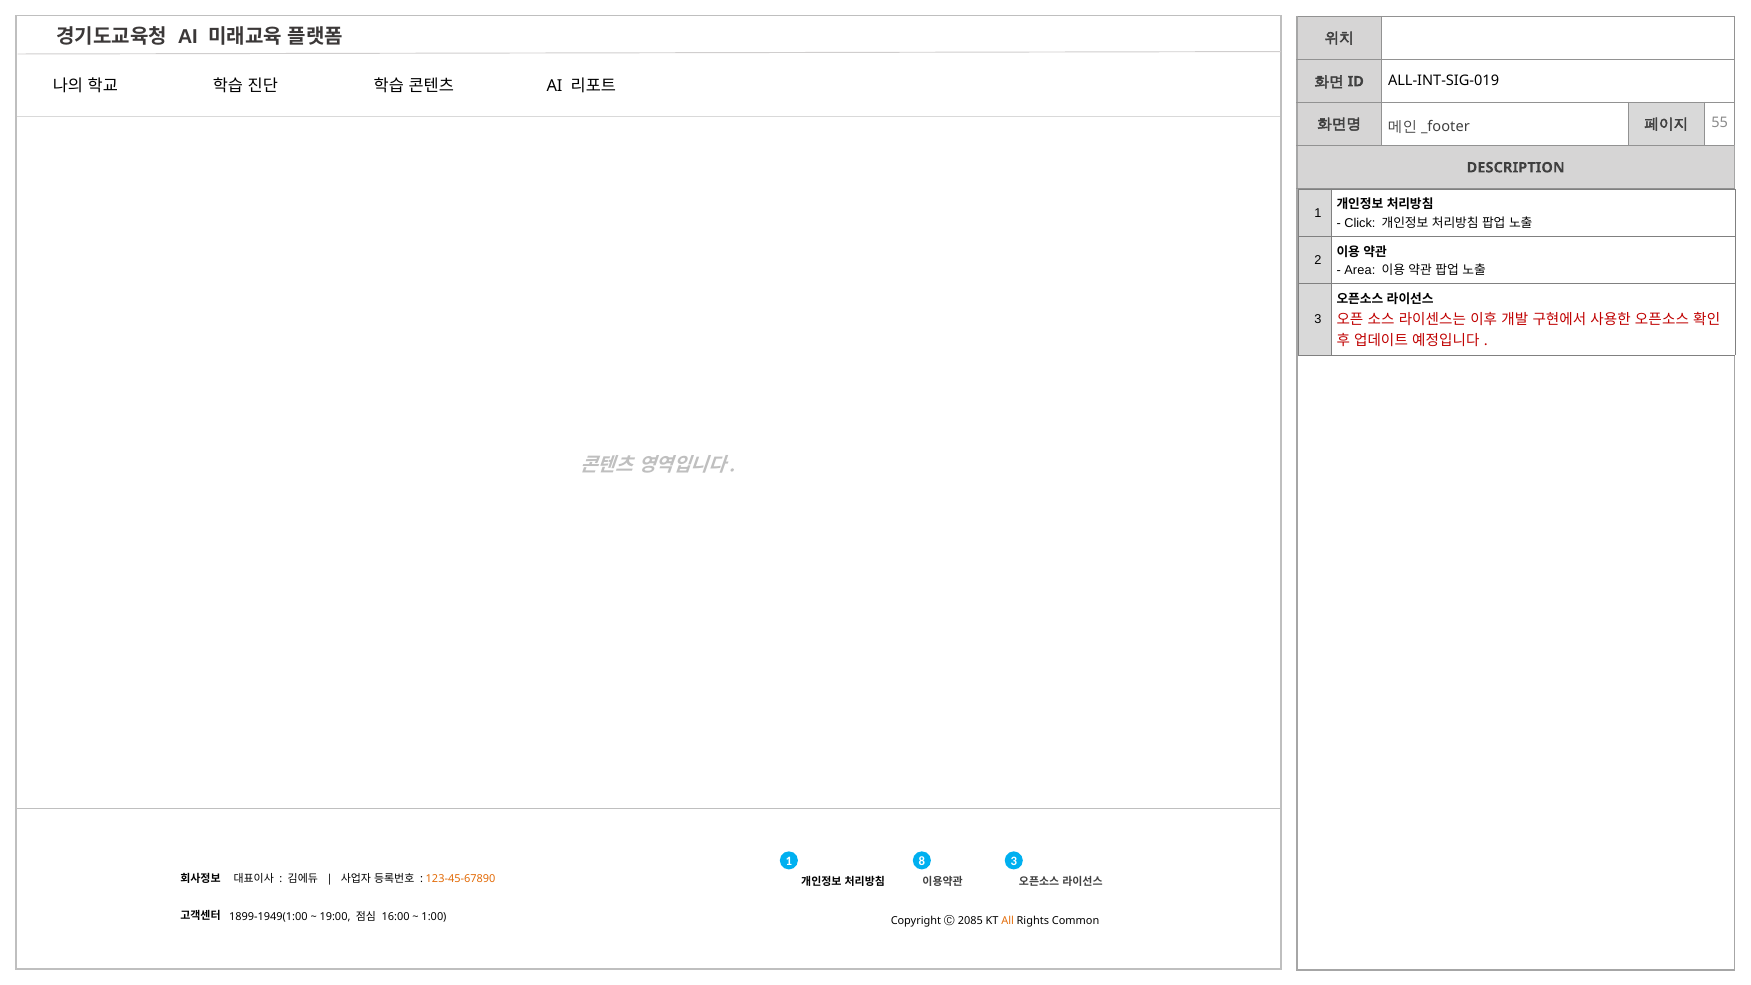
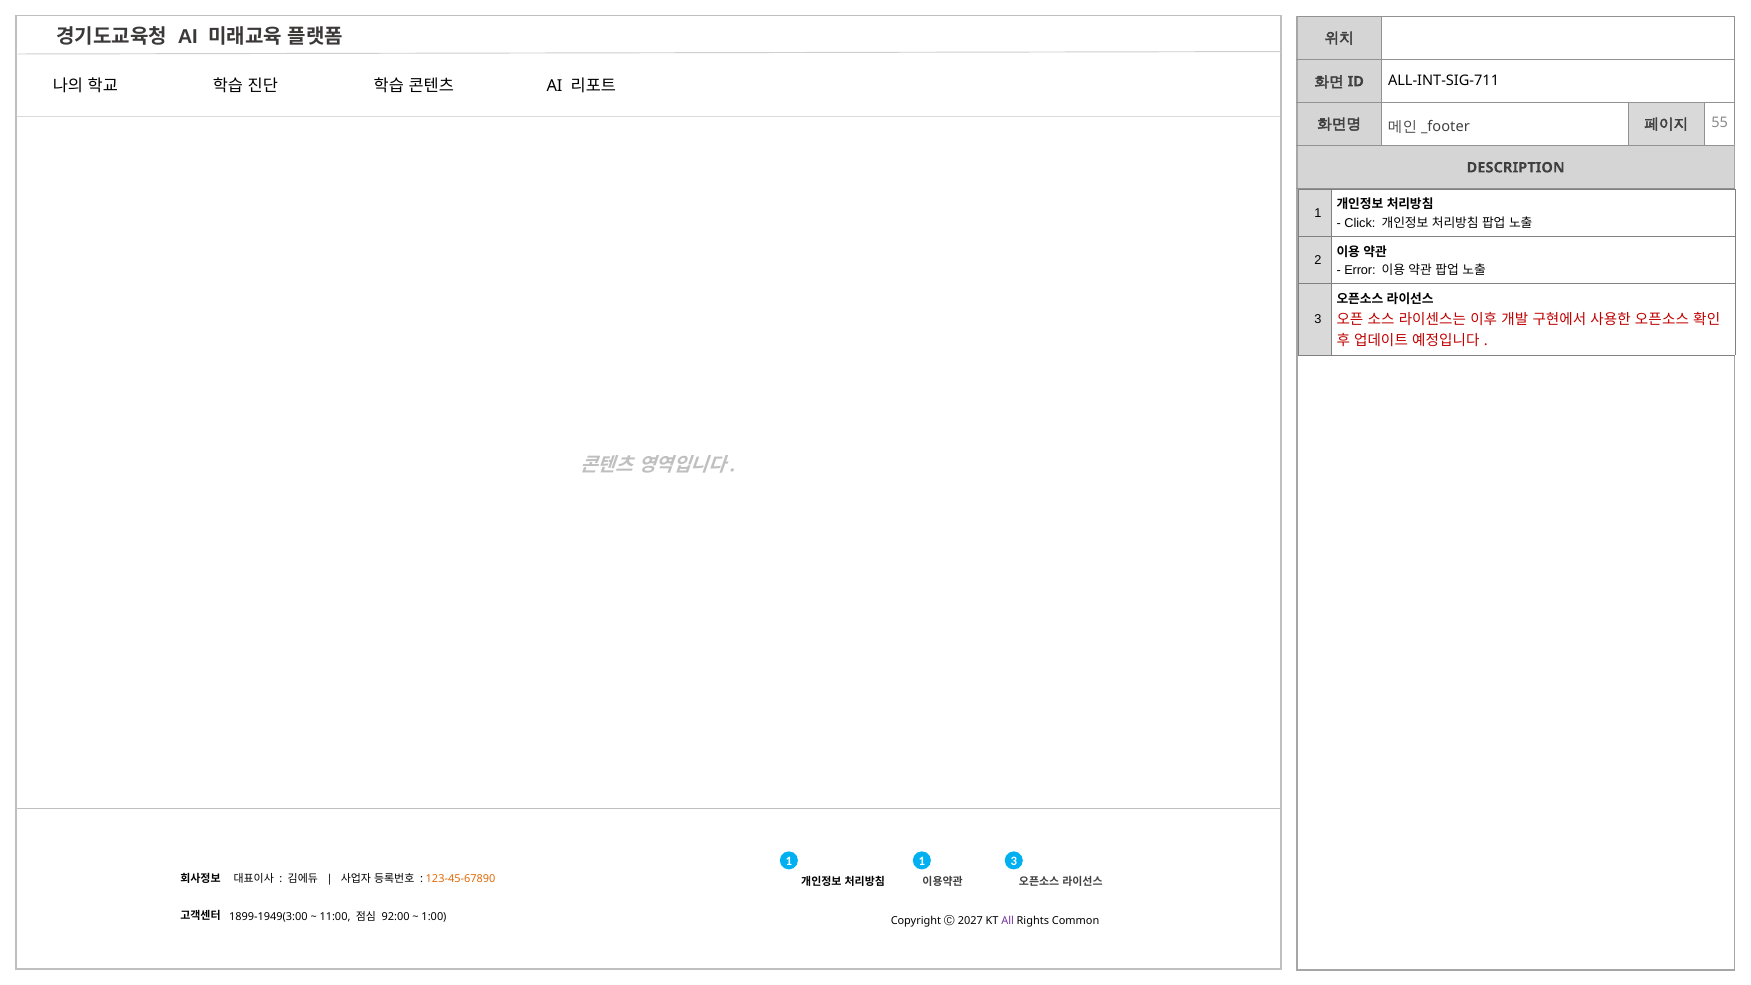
ALL-INT-SIG-019: ALL-INT-SIG-019 -> ALL-INT-SIG-711 (1444, 80)
Area: Area -> Error (1360, 270)
1 8: 8 -> 1 (922, 861)
1899-1949(1:00: 1899-1949(1:00 -> 1899-1949(3:00 (268, 917)
19:00: 19:00 -> 11:00 (335, 917)
16:00: 16:00 -> 92:00 (396, 917)
All colour: orange -> purple (1008, 921)
2085: 2085 -> 2027 (970, 921)
